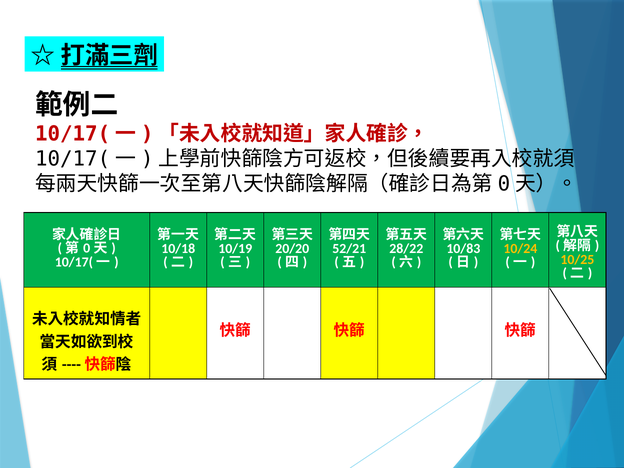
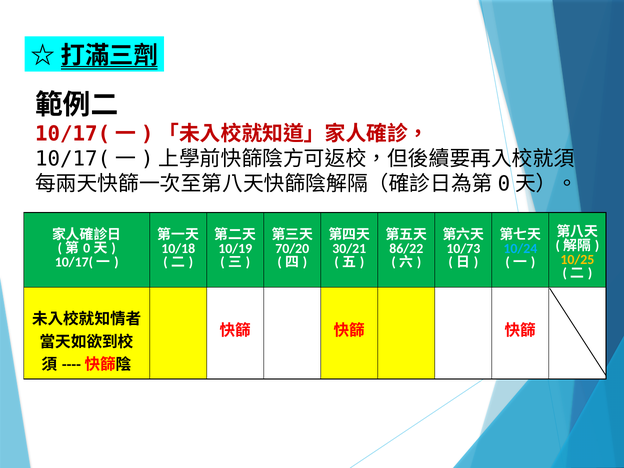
20/20: 20/20 -> 70/20 (292, 249)
52/21: 52/21 -> 30/21 (349, 249)
28/22: 28/22 -> 86/22 (406, 249)
10/83: 10/83 -> 10/73 (463, 249)
10/24 colour: yellow -> light blue (520, 249)
